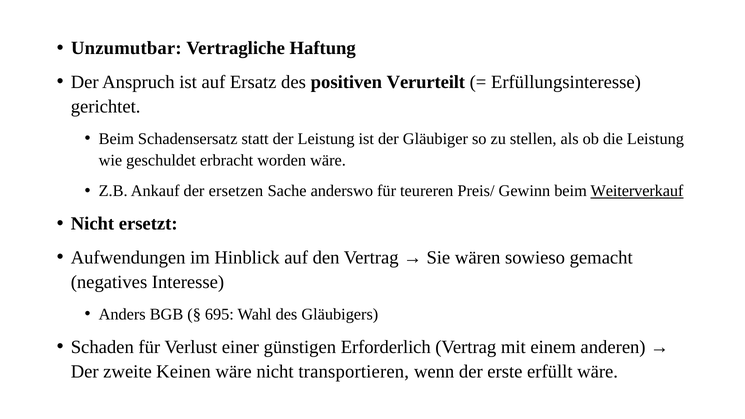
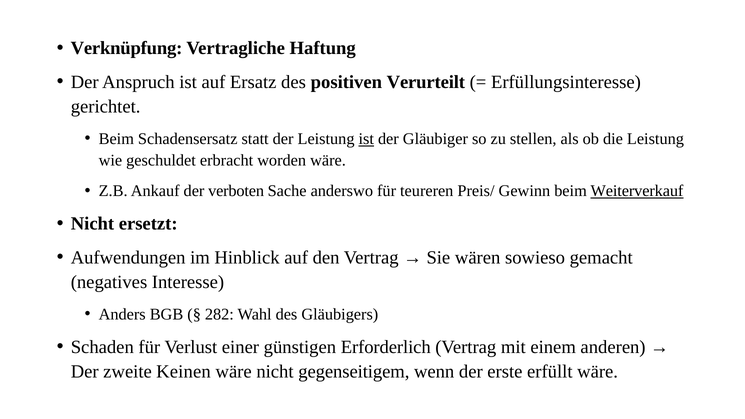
Unzumutbar: Unzumutbar -> Verknüpfung (127, 48)
ist underline: none -> present (366, 139)
ersetzen: ersetzen -> verboten (236, 191)
695: 695 -> 282 (219, 314)
transportieren: transportieren -> gegenseitigem (354, 372)
